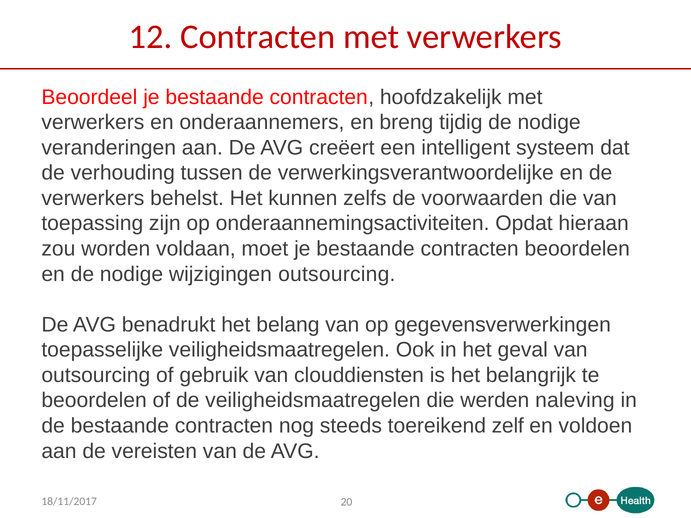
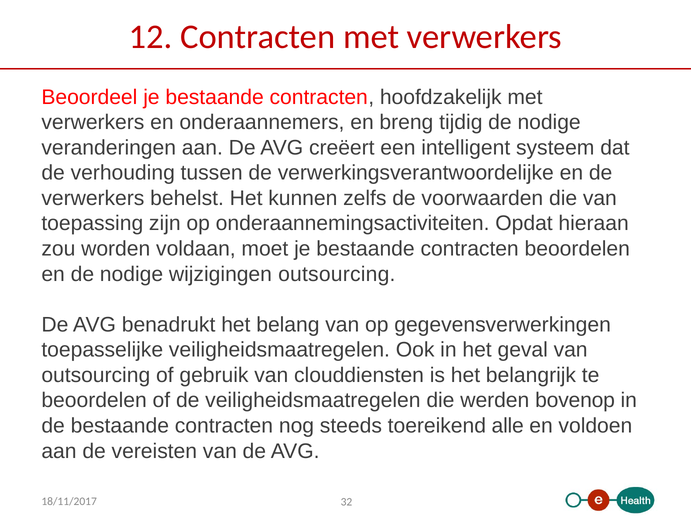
naleving: naleving -> bovenop (575, 401)
zelf: zelf -> alle (508, 426)
20: 20 -> 32 (346, 502)
